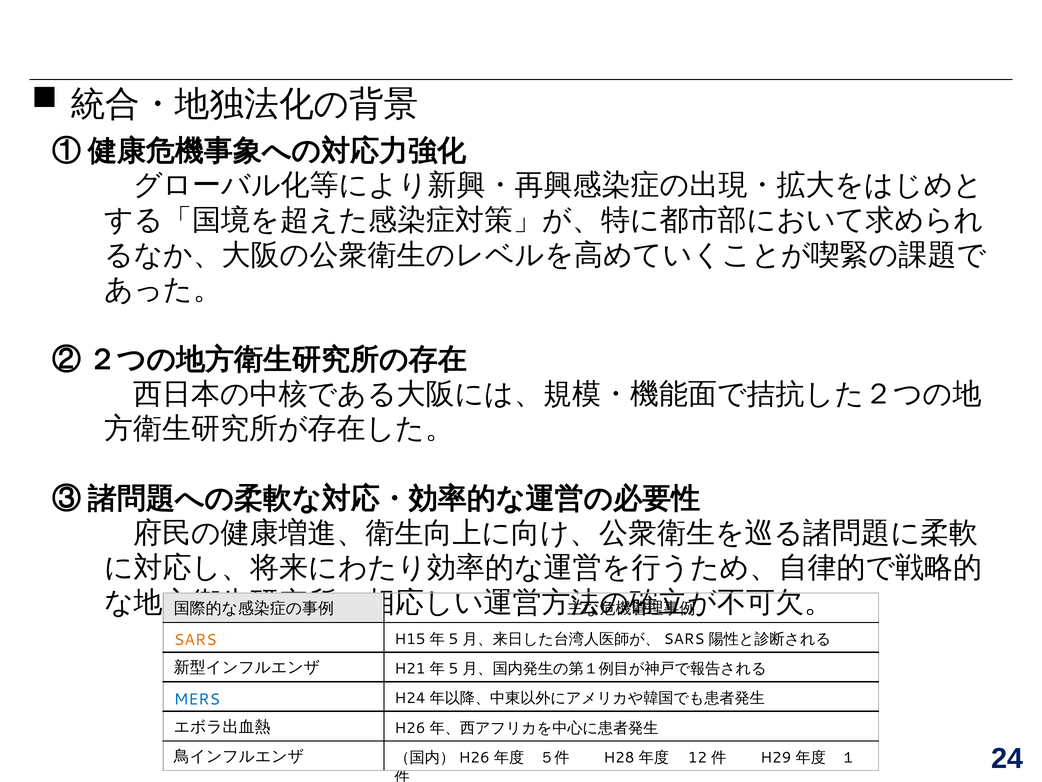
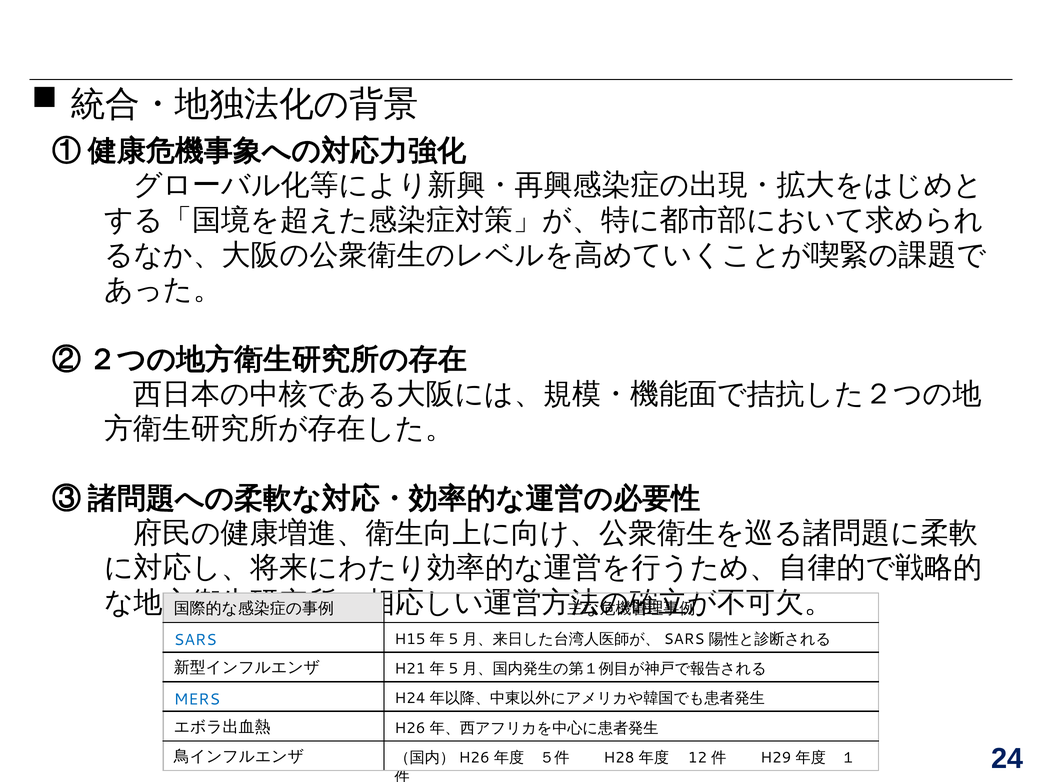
SARS colour: orange -> blue (195, 640)
